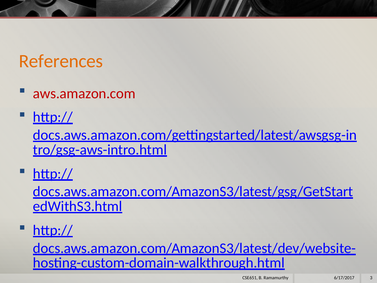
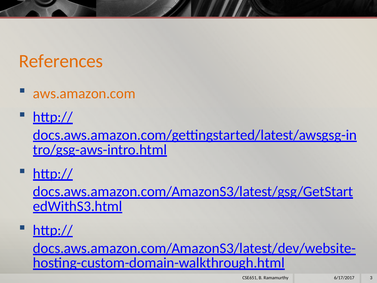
aws.amazon.com colour: red -> orange (84, 93)
